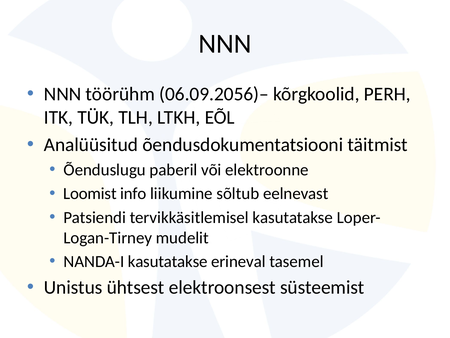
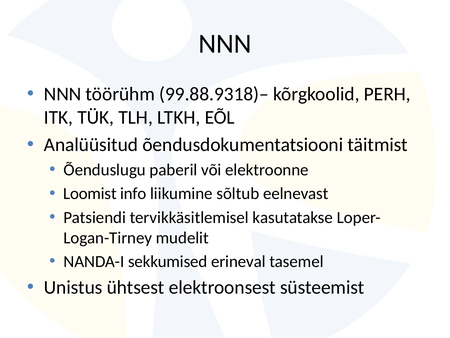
06.09.2056)–: 06.09.2056)– -> 99.88.9318)– (214, 94)
NANDA-I kasutatakse: kasutatakse -> sekkumised (168, 261)
